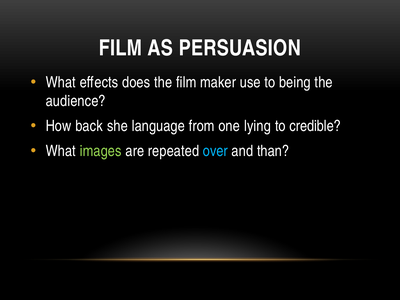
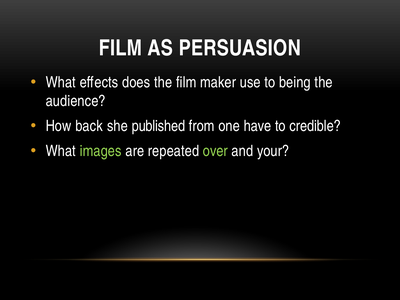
language: language -> published (158, 126)
lying: lying -> have (258, 126)
over colour: light blue -> light green (215, 151)
than: than -> your (273, 151)
